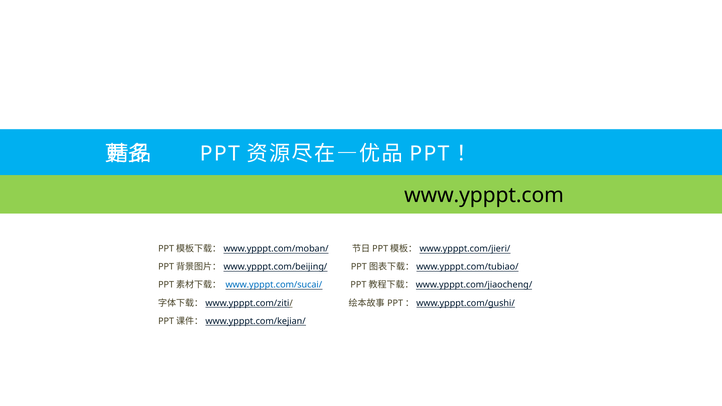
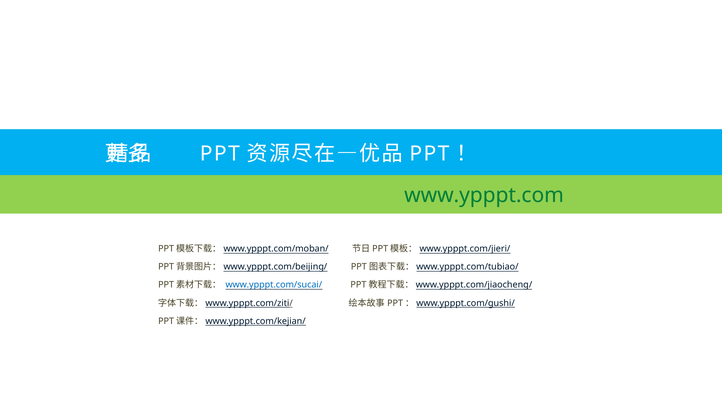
www.ypppt.com colour: black -> green (484, 196)
